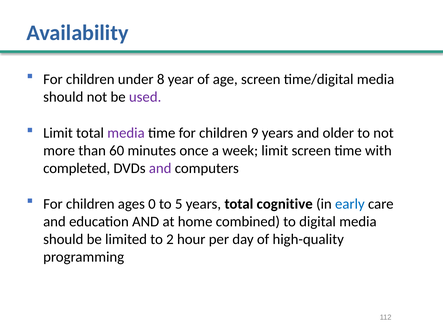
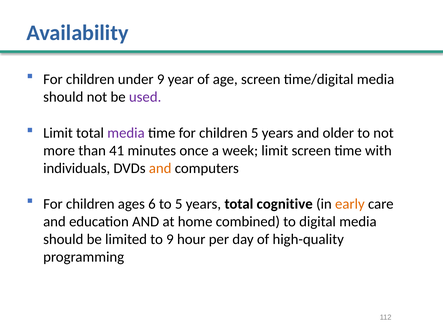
under 8: 8 -> 9 (161, 79)
children 9: 9 -> 5 (255, 133)
60: 60 -> 41 (117, 151)
completed: completed -> individuals (77, 169)
and colour: purple -> orange (160, 169)
0: 0 -> 6 (152, 204)
early colour: blue -> orange (350, 204)
to 2: 2 -> 9 (170, 239)
